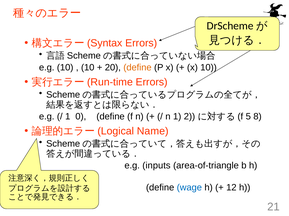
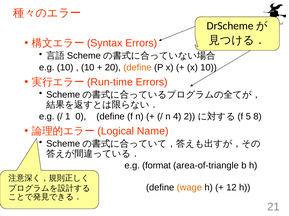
n 1: 1 -> 4 (177, 117)
inputs: inputs -> format (157, 166)
wage colour: blue -> orange (189, 188)
